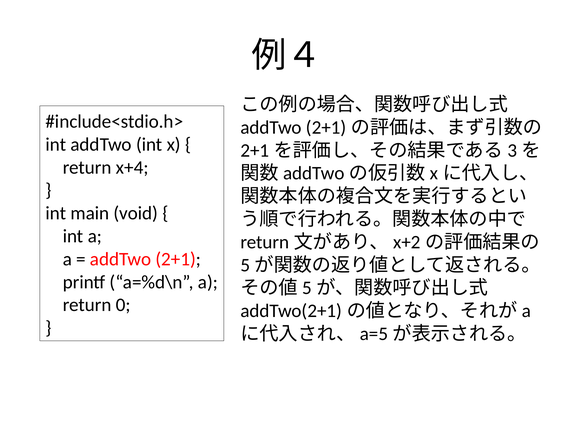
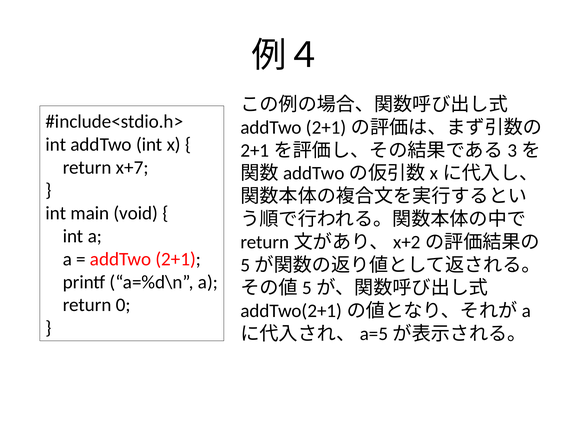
x+4: x+4 -> x+7 (132, 167)
